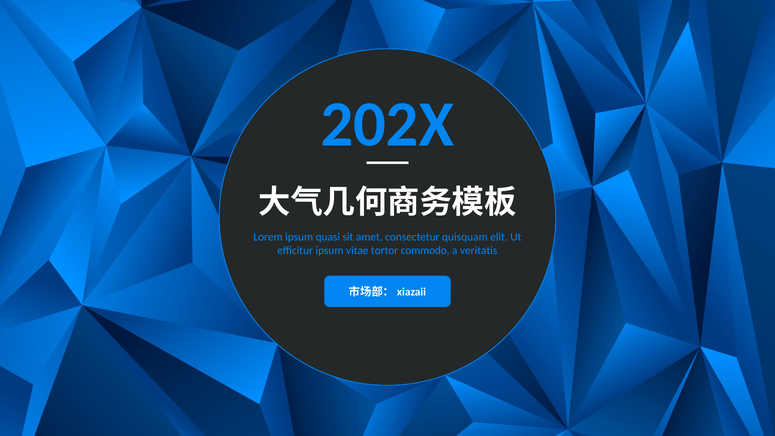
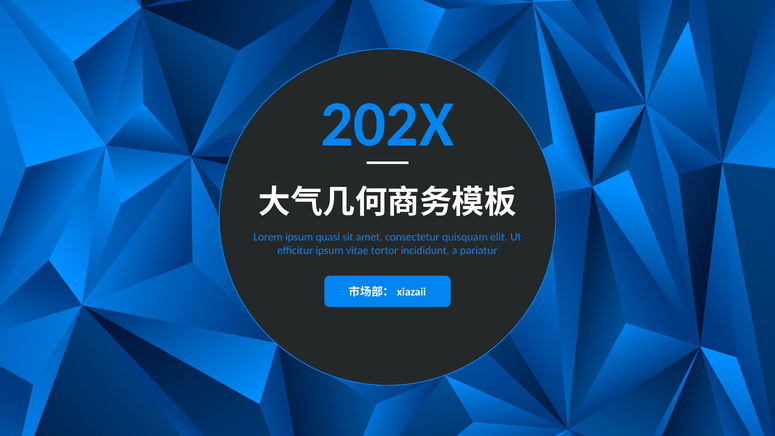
commodo: commodo -> incididunt (425, 250)
veritatis: veritatis -> pariatur (479, 250)
